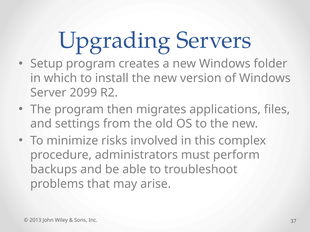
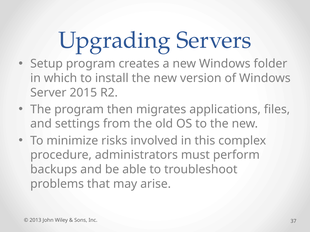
2099: 2099 -> 2015 (83, 93)
